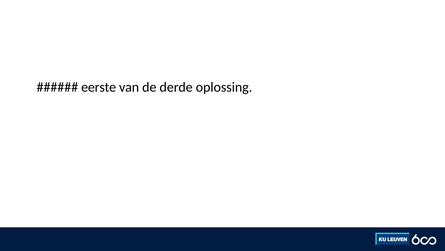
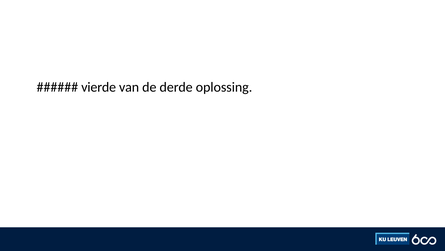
eerste: eerste -> vierde (99, 87)
